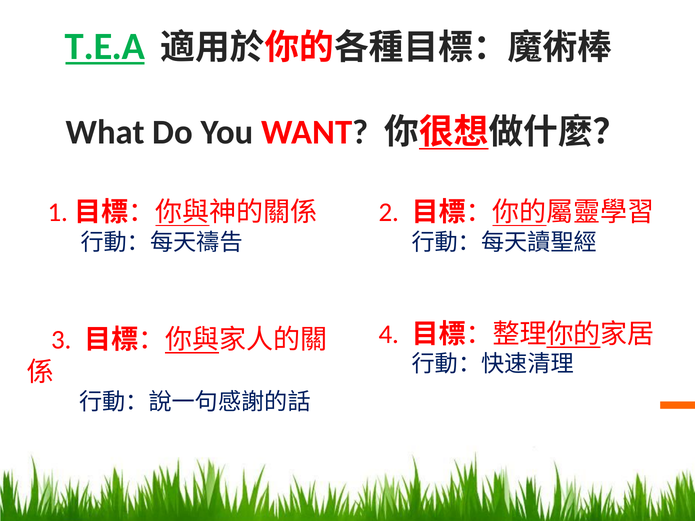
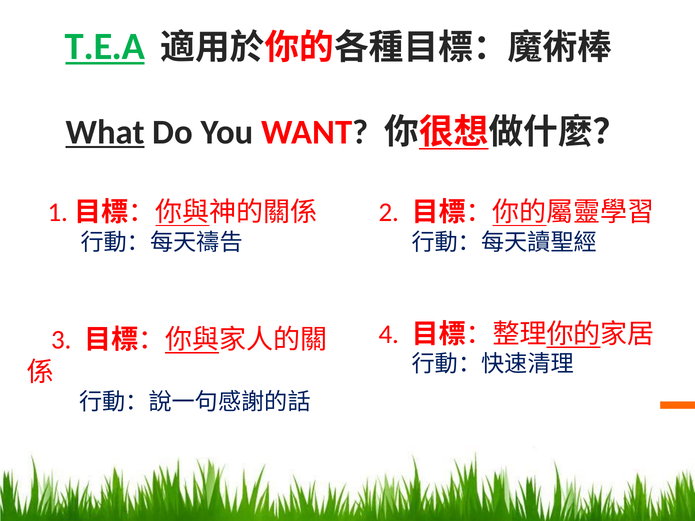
What underline: none -> present (105, 132)
